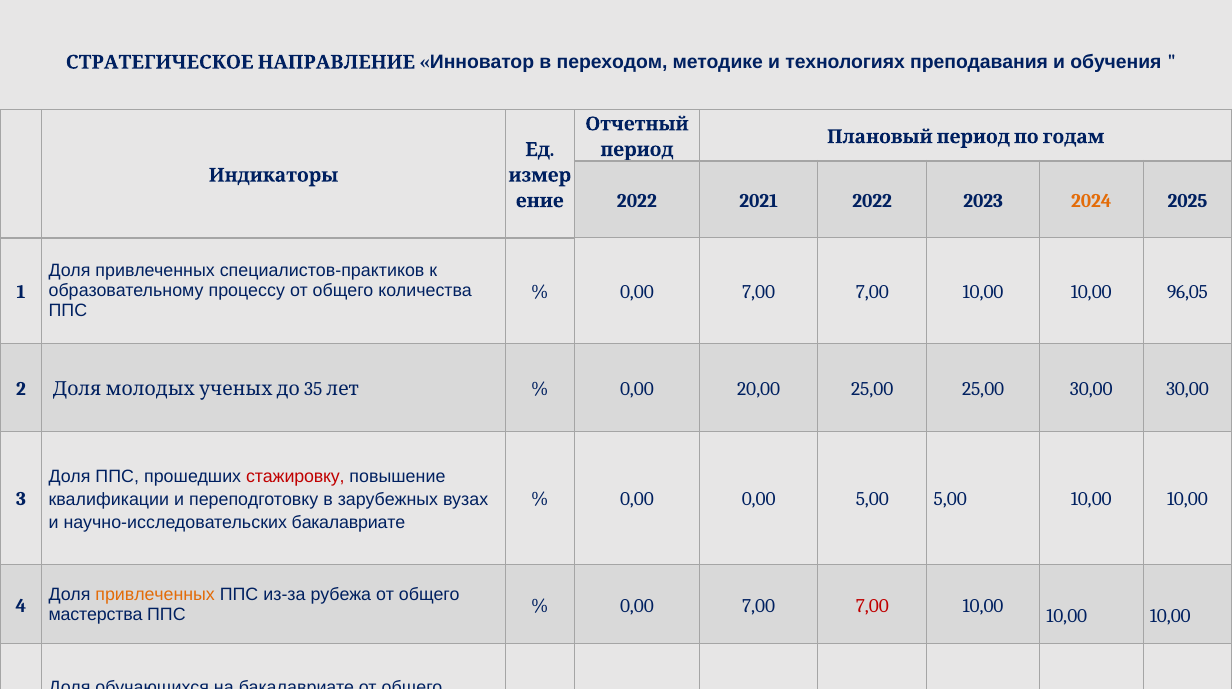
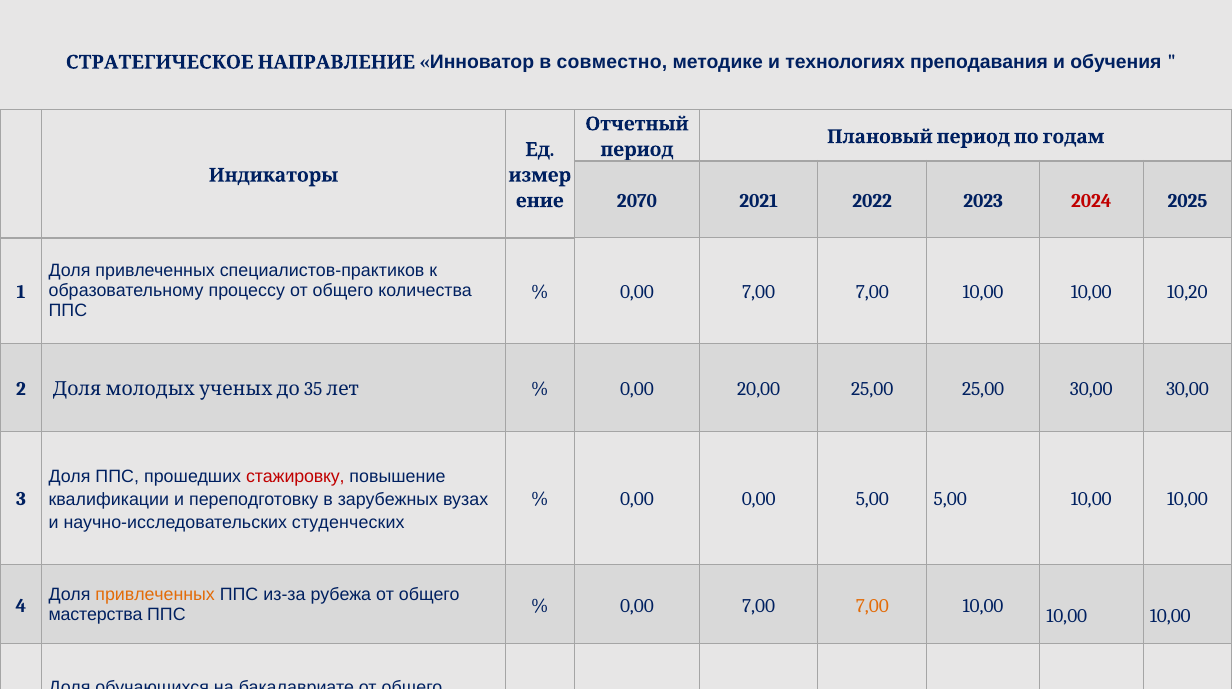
переходом: переходом -> совместно (612, 62)
2022: 2022 -> 2070 (637, 201)
2024 colour: orange -> red (1091, 201)
96,05: 96,05 -> 10,20 (1187, 292)
научно-исследовательских бакалавриате: бакалавриате -> студенческих (348, 522)
7,00 colour: red -> orange (872, 605)
